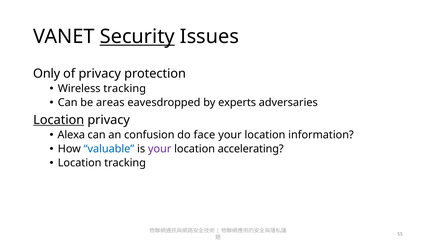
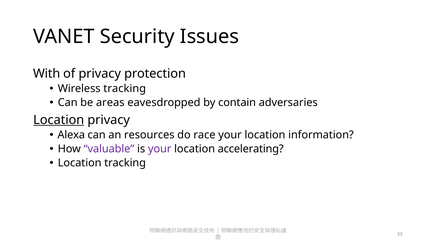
Security underline: present -> none (137, 37)
Only: Only -> With (47, 74)
experts: experts -> contain (237, 103)
confusion: confusion -> resources (149, 135)
face: face -> race (204, 135)
valuable colour: blue -> purple (109, 149)
